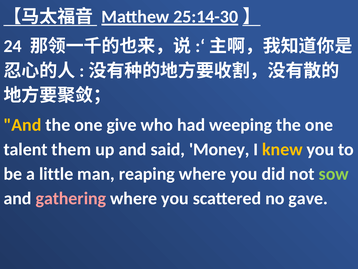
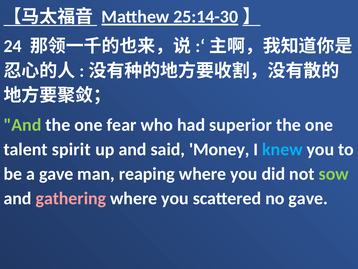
And colour: yellow -> light green (23, 125)
give: give -> fear (122, 125)
weeping: weeping -> superior (241, 125)
them: them -> spirit (71, 149)
knew colour: yellow -> light blue (282, 149)
a little: little -> gave (56, 174)
